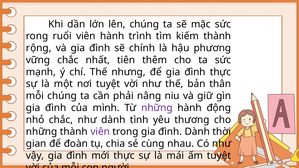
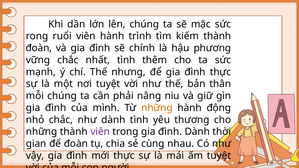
rộng: rộng -> đoàn (39, 48)
nhất tiên: tiên -> tình (126, 60)
những colour: purple -> orange (157, 108)
